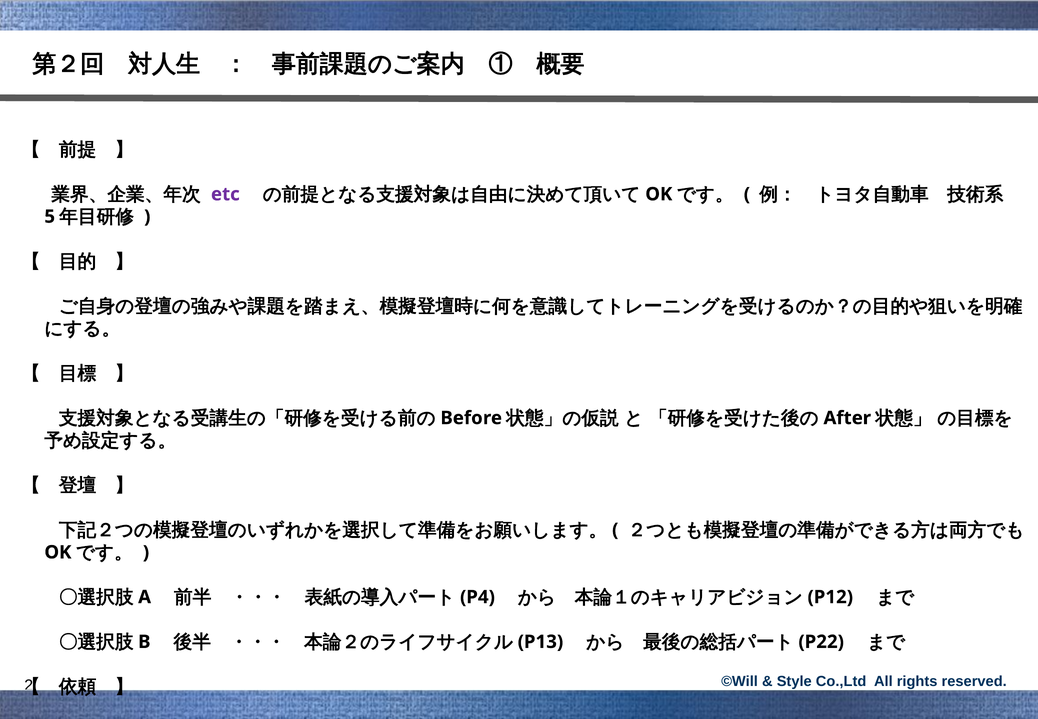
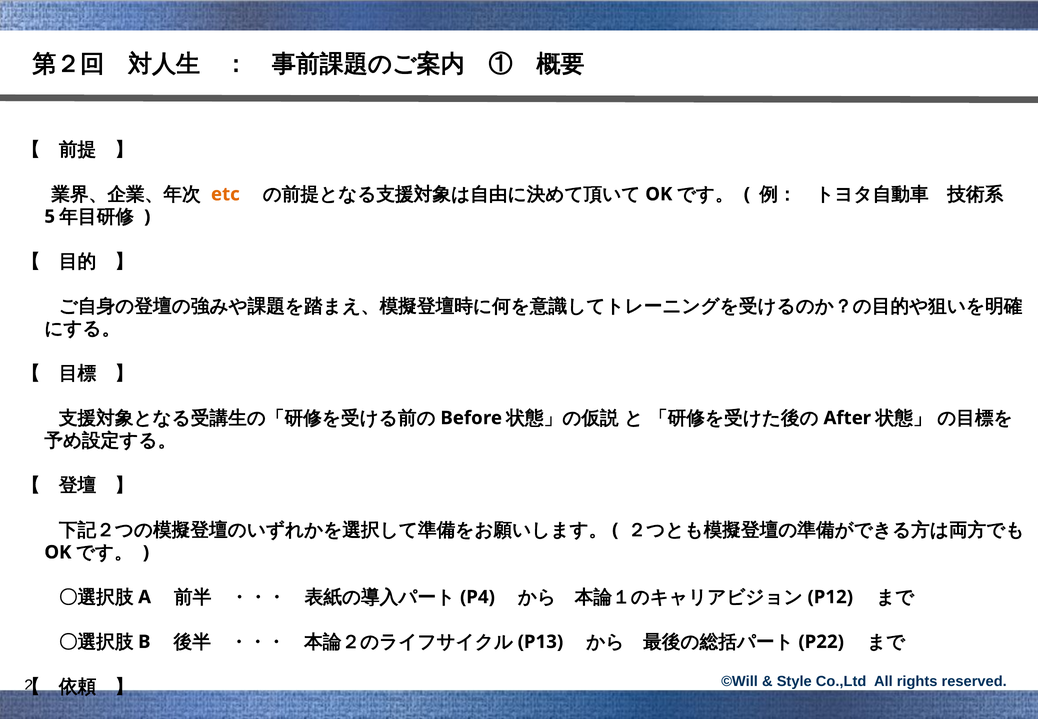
etc colour: purple -> orange (225, 194)
